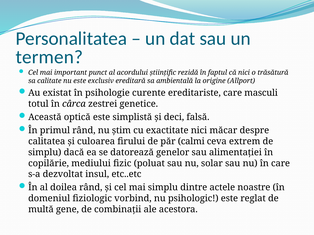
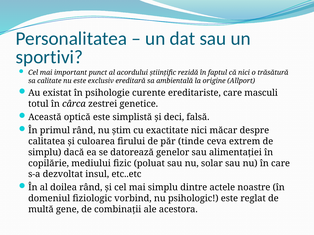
termen: termen -> sportivi (49, 57)
calmi: calmi -> tinde (191, 142)
